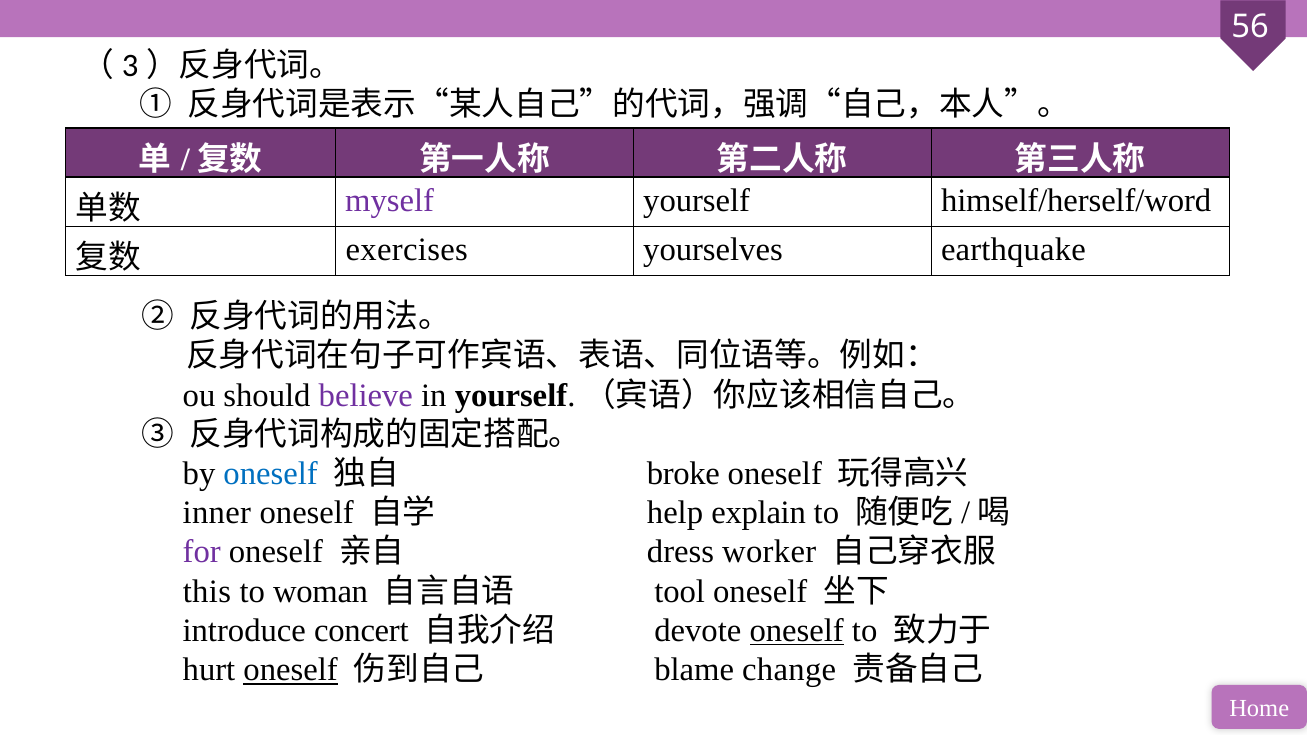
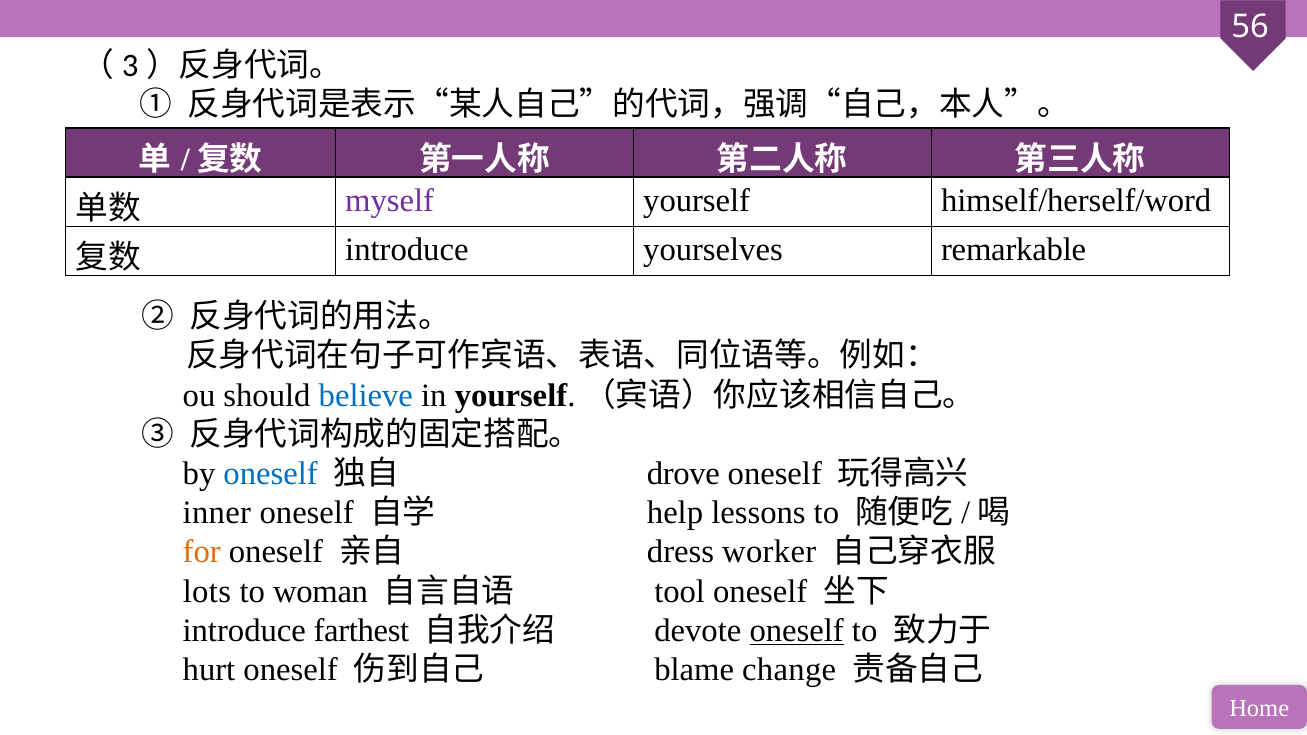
exercises: exercises -> introduce (407, 249)
earthquake: earthquake -> remarkable (1014, 249)
believe colour: purple -> blue (366, 395)
broke: broke -> drove (683, 474)
explain: explain -> lessons (758, 513)
for colour: purple -> orange (202, 552)
this: this -> lots (207, 591)
concert: concert -> farthest (361, 631)
oneself underline: present -> none (291, 670)
